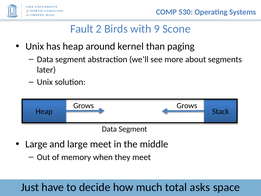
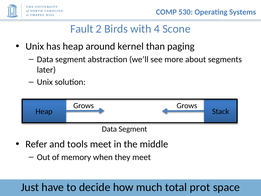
9: 9 -> 4 (157, 29)
Large: Large -> Refer (36, 144)
and large: large -> tools (77, 144)
asks: asks -> prot (200, 187)
